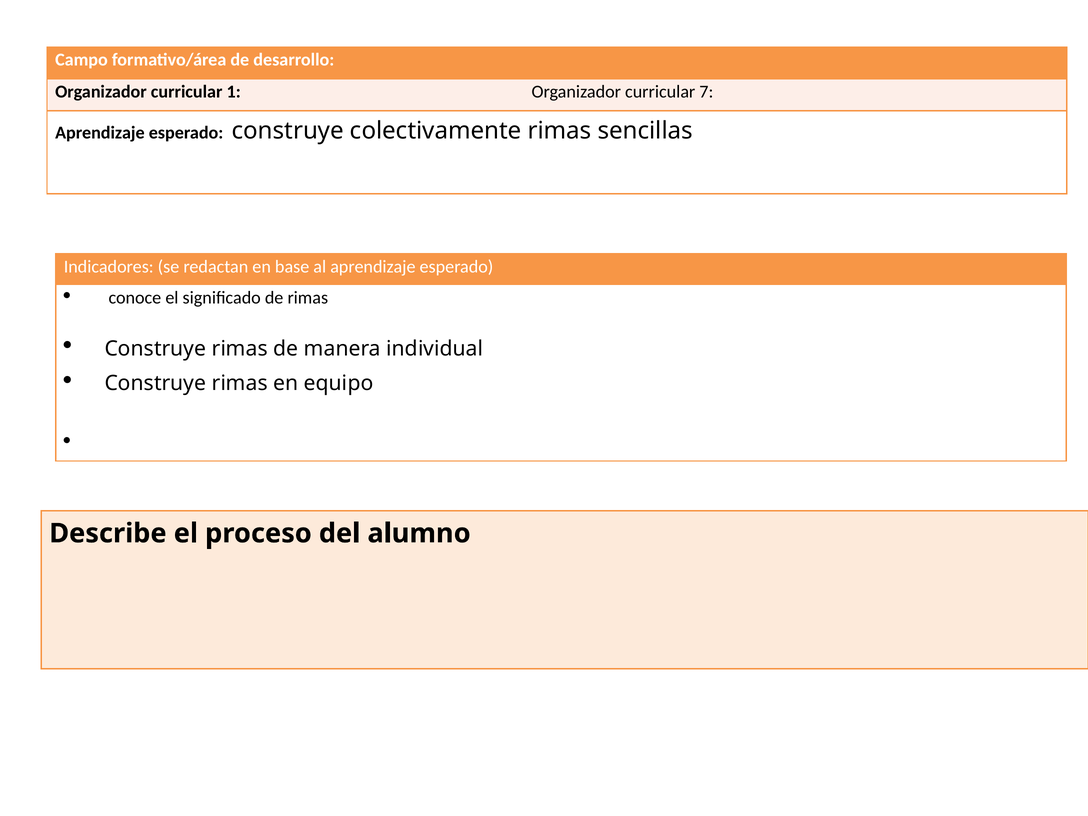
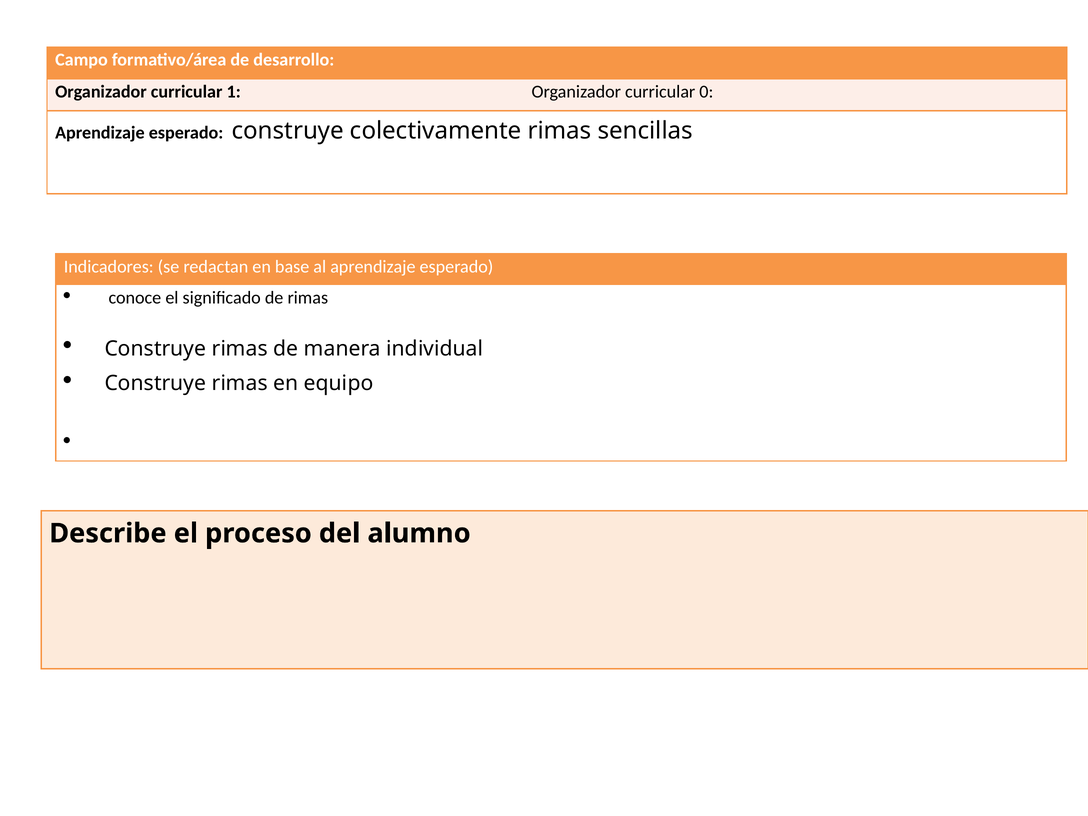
7: 7 -> 0 (706, 92)
